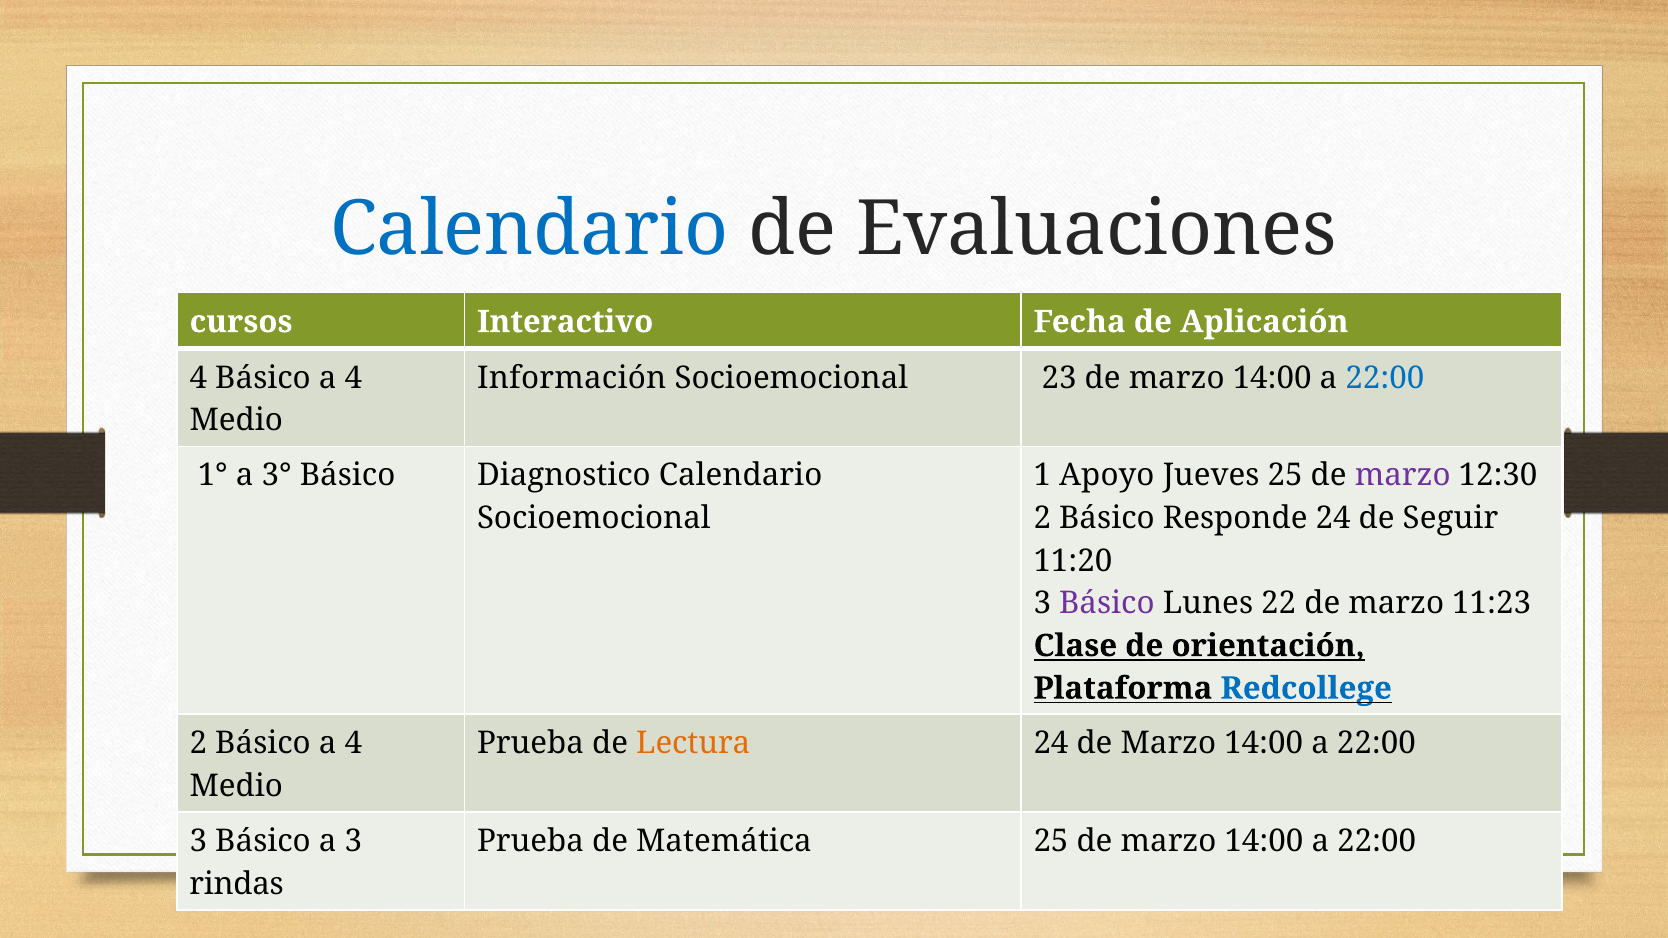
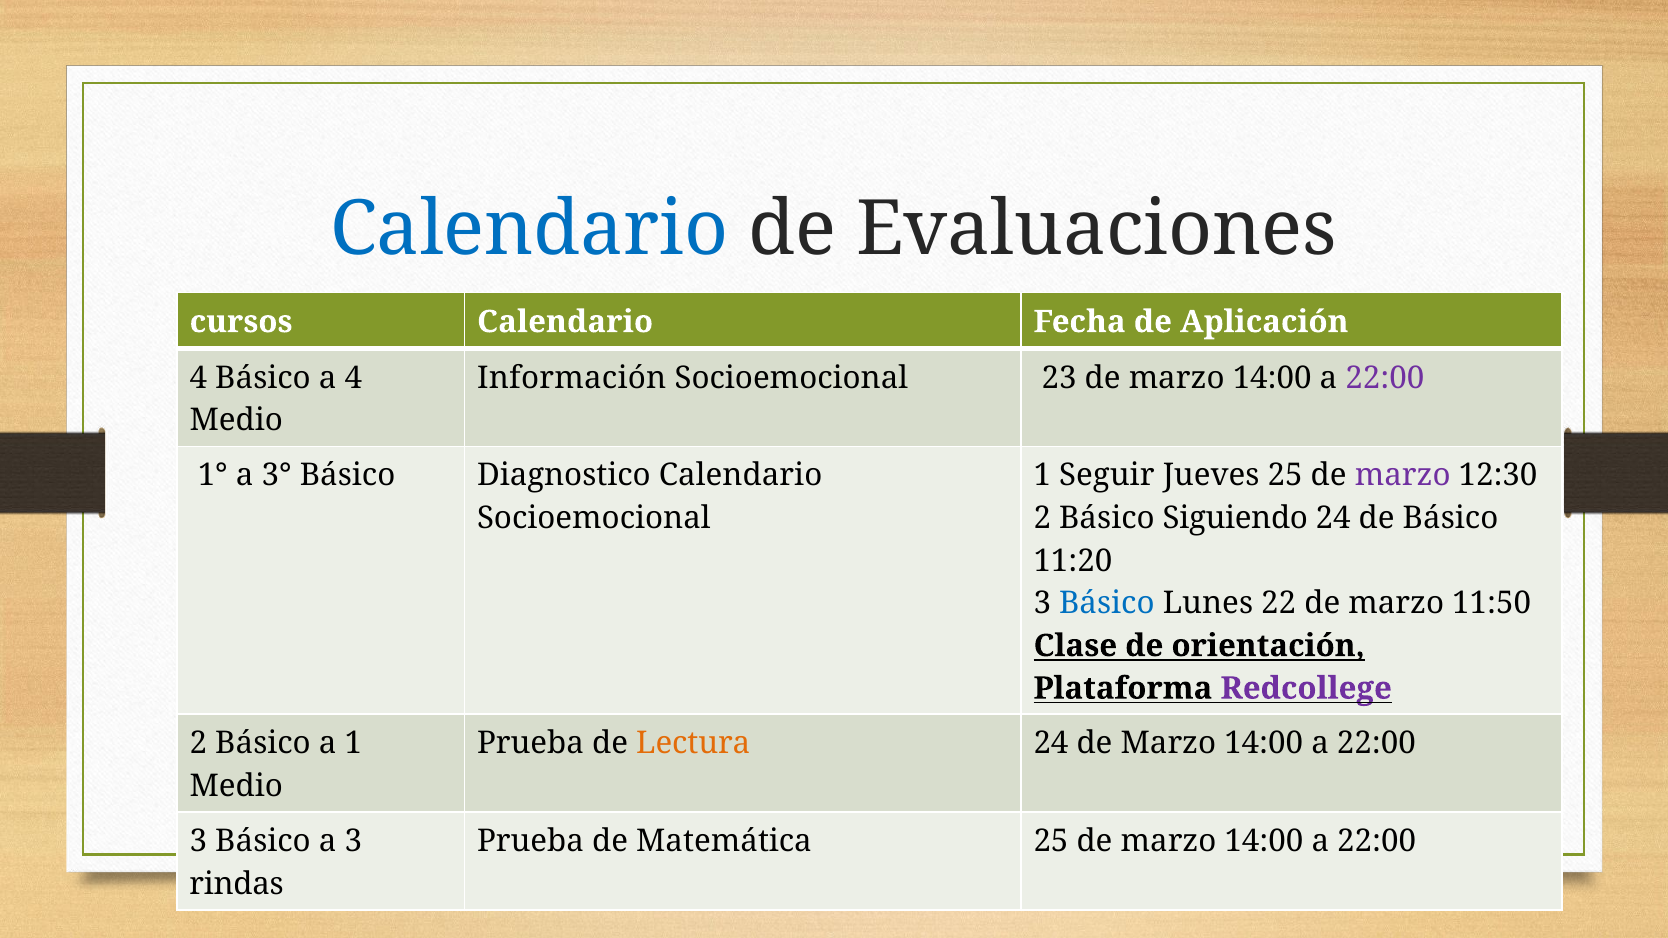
cursos Interactivo: Interactivo -> Calendario (565, 322)
22:00 colour: blue -> purple (1385, 378)
Apoyo: Apoyo -> Seguir (1107, 476)
Responde: Responde -> Siguiendo (1235, 518)
de Seguir: Seguir -> Básico (1451, 518)
Básico colour: purple -> blue (1107, 603)
11:23: 11:23 -> 11:50 (1492, 603)
Redcollege colour: blue -> purple (1306, 689)
2 Básico a 4: 4 -> 1 (353, 744)
